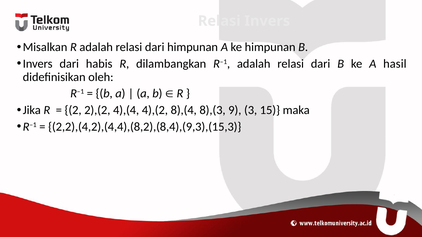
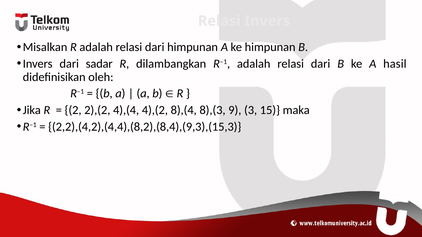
habis: habis -> sadar (99, 64)
